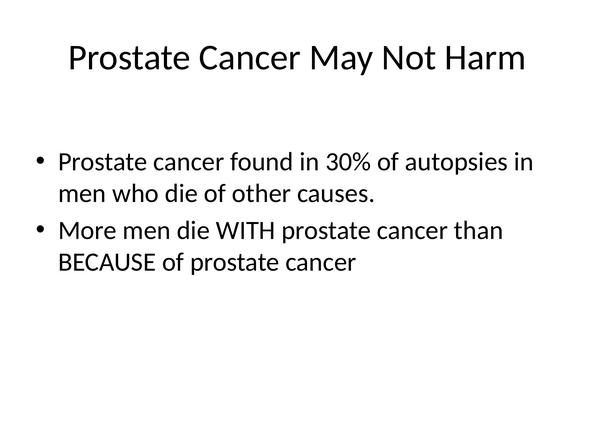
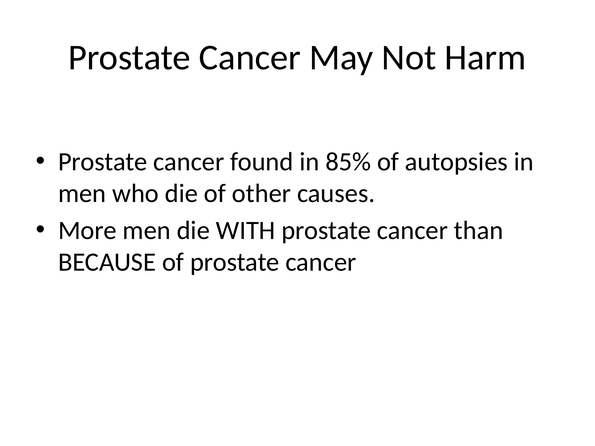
30%: 30% -> 85% (348, 162)
